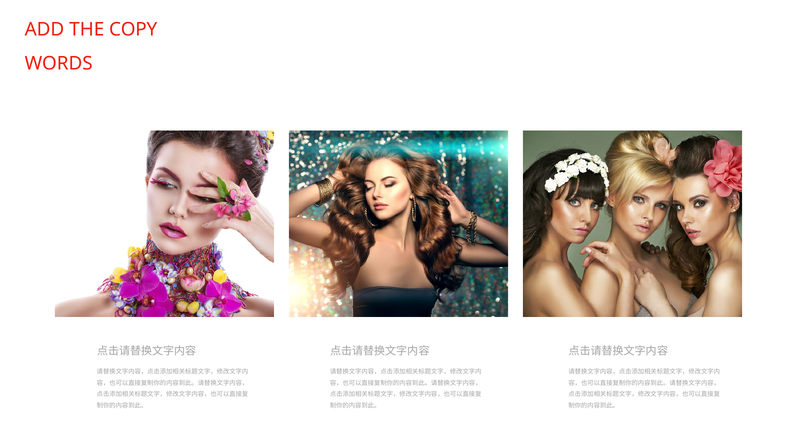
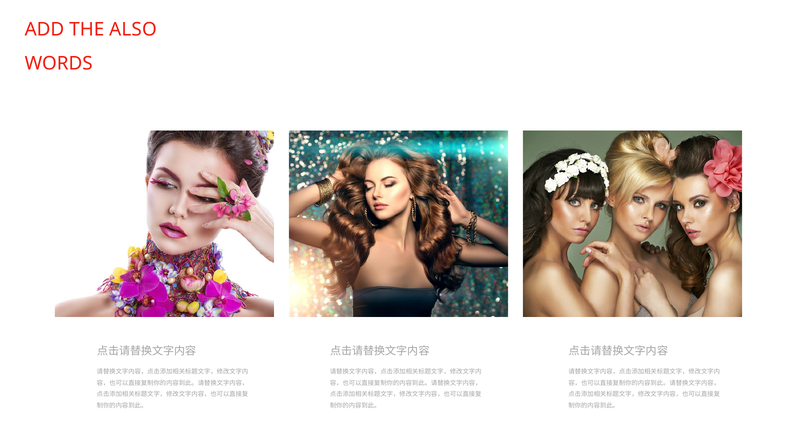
COPY: COPY -> ALSO (133, 29)
